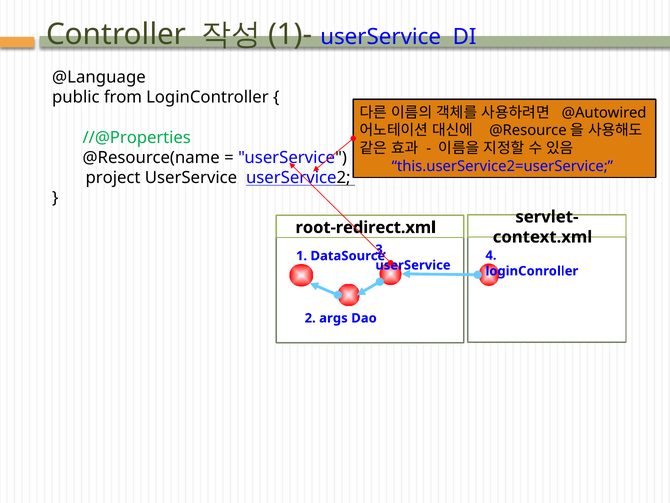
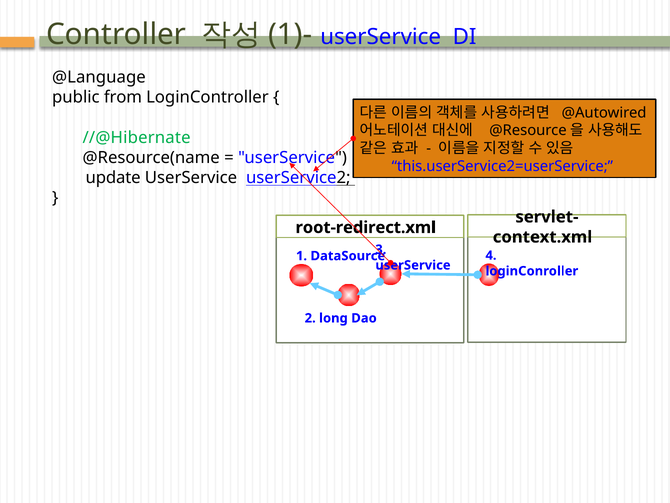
//@Properties: //@Properties -> //@Hibernate (137, 137)
project: project -> update (113, 178)
args: args -> long (333, 318)
